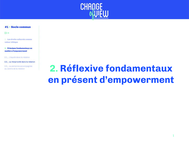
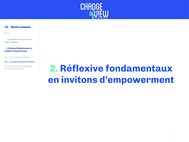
présent: présent -> invitons (79, 80)
